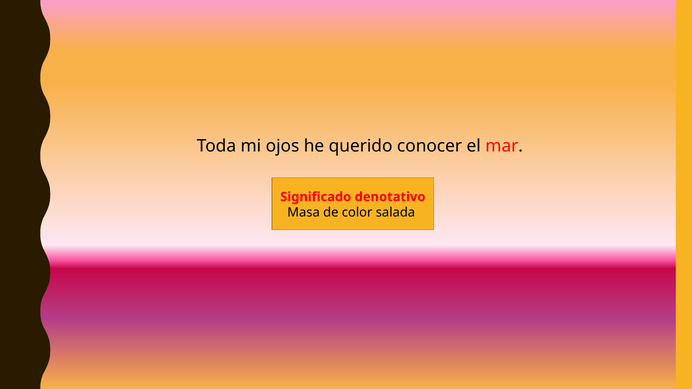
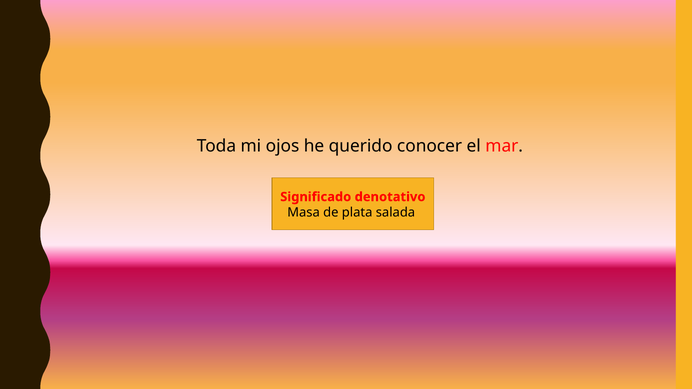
color: color -> plata (357, 213)
